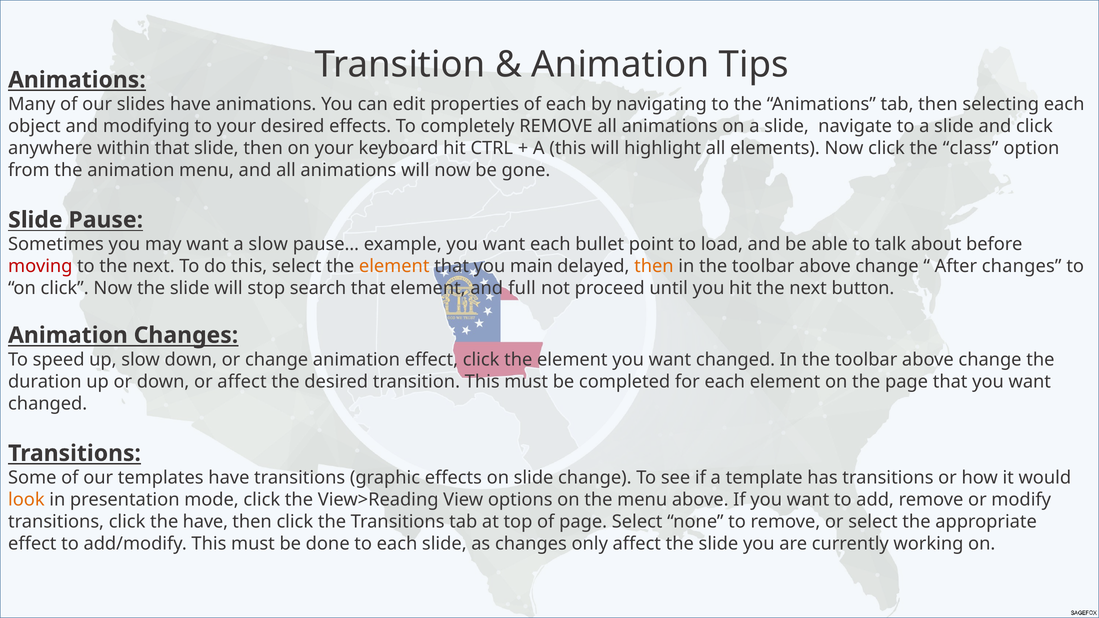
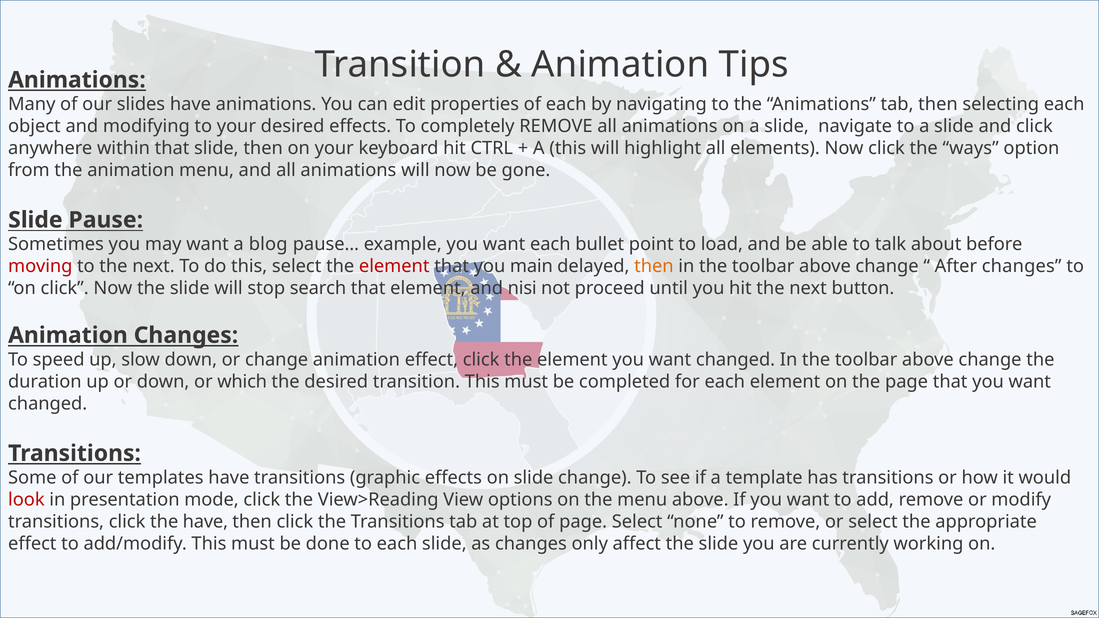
class: class -> ways (971, 148)
a slow: slow -> blog (268, 244)
element colour: orange -> red (394, 266)
full: full -> nisi (522, 288)
or affect: affect -> which (242, 382)
look colour: orange -> red (26, 500)
